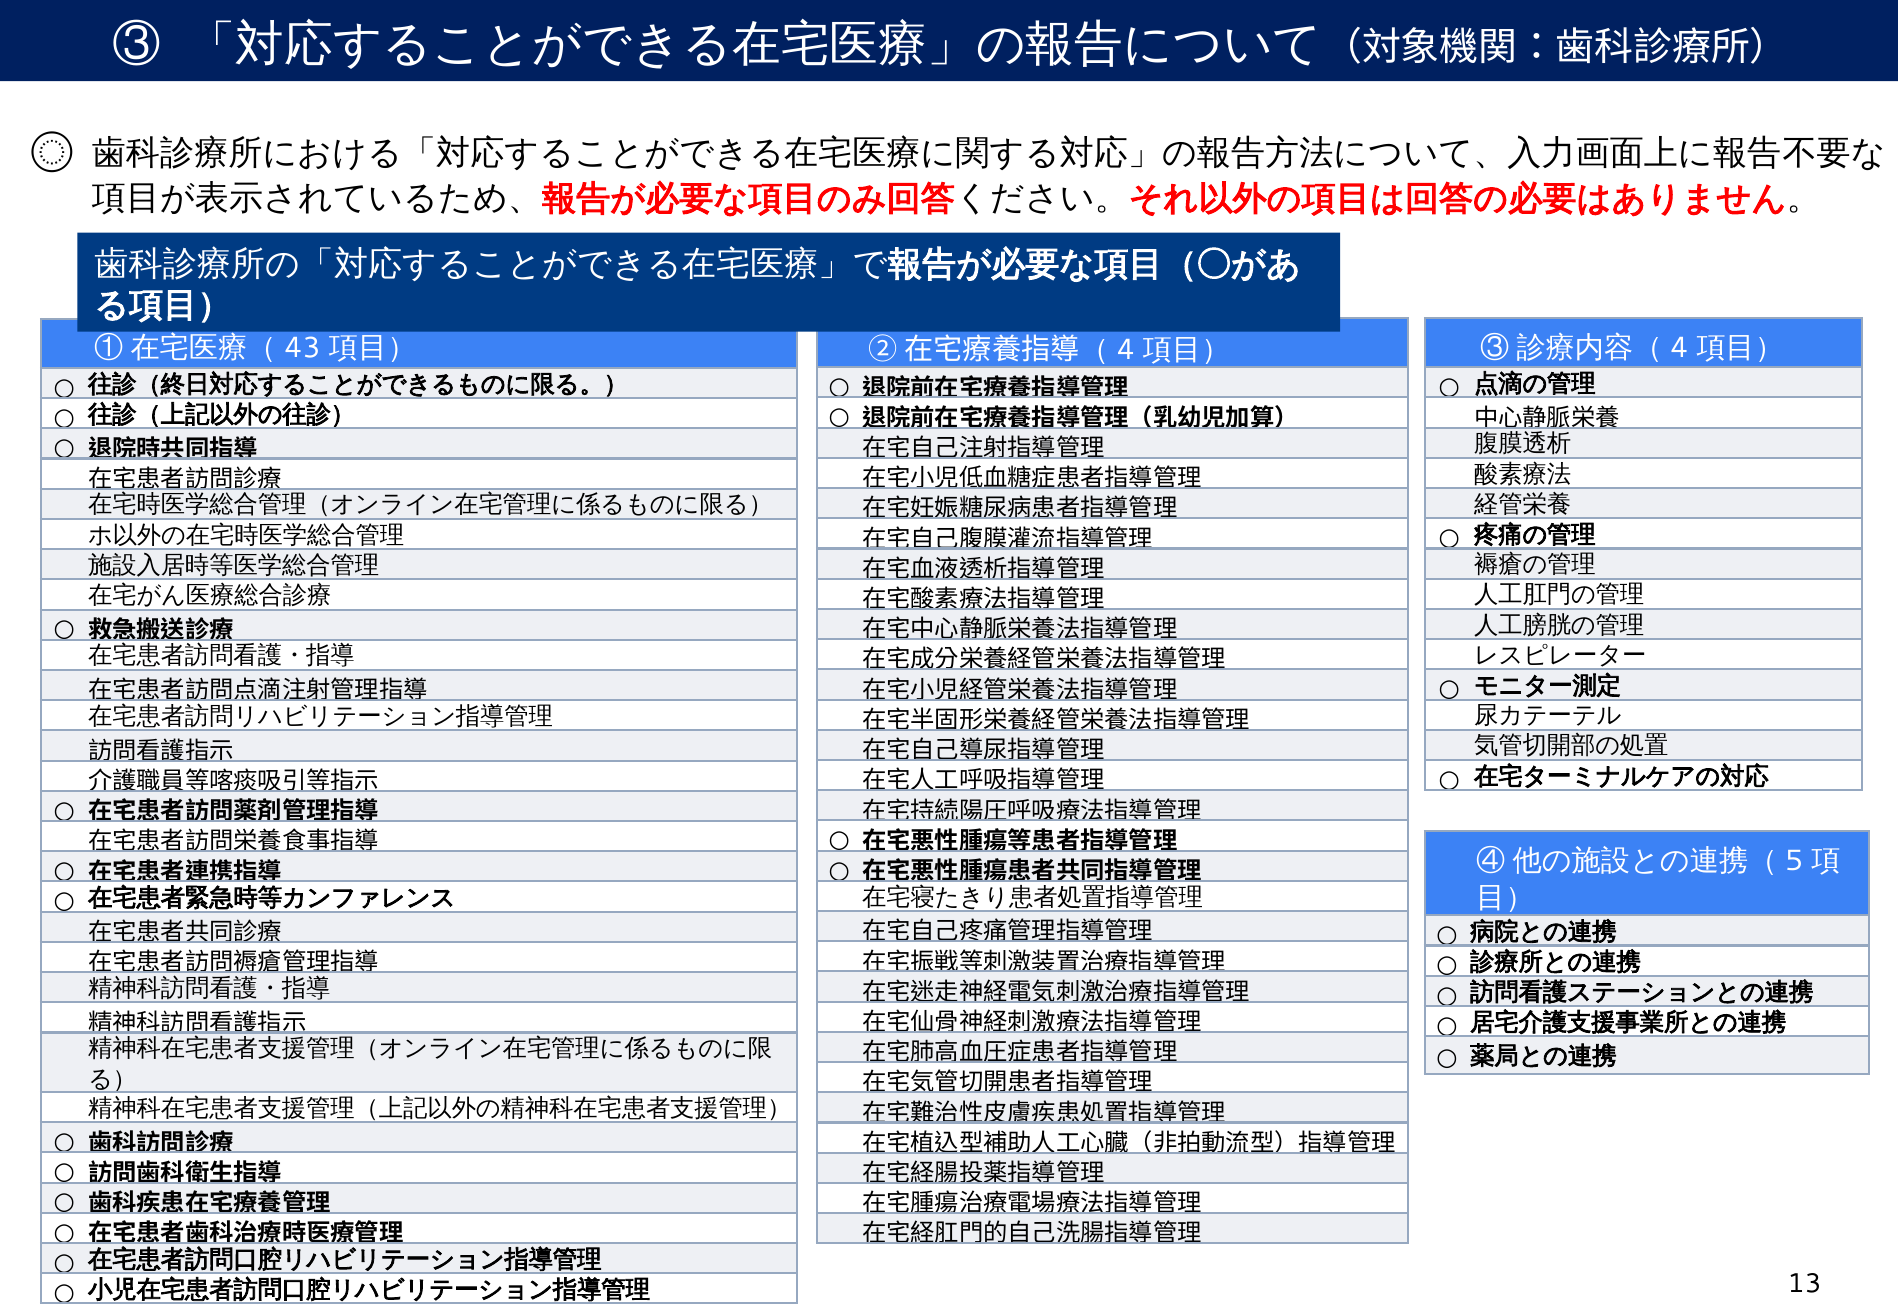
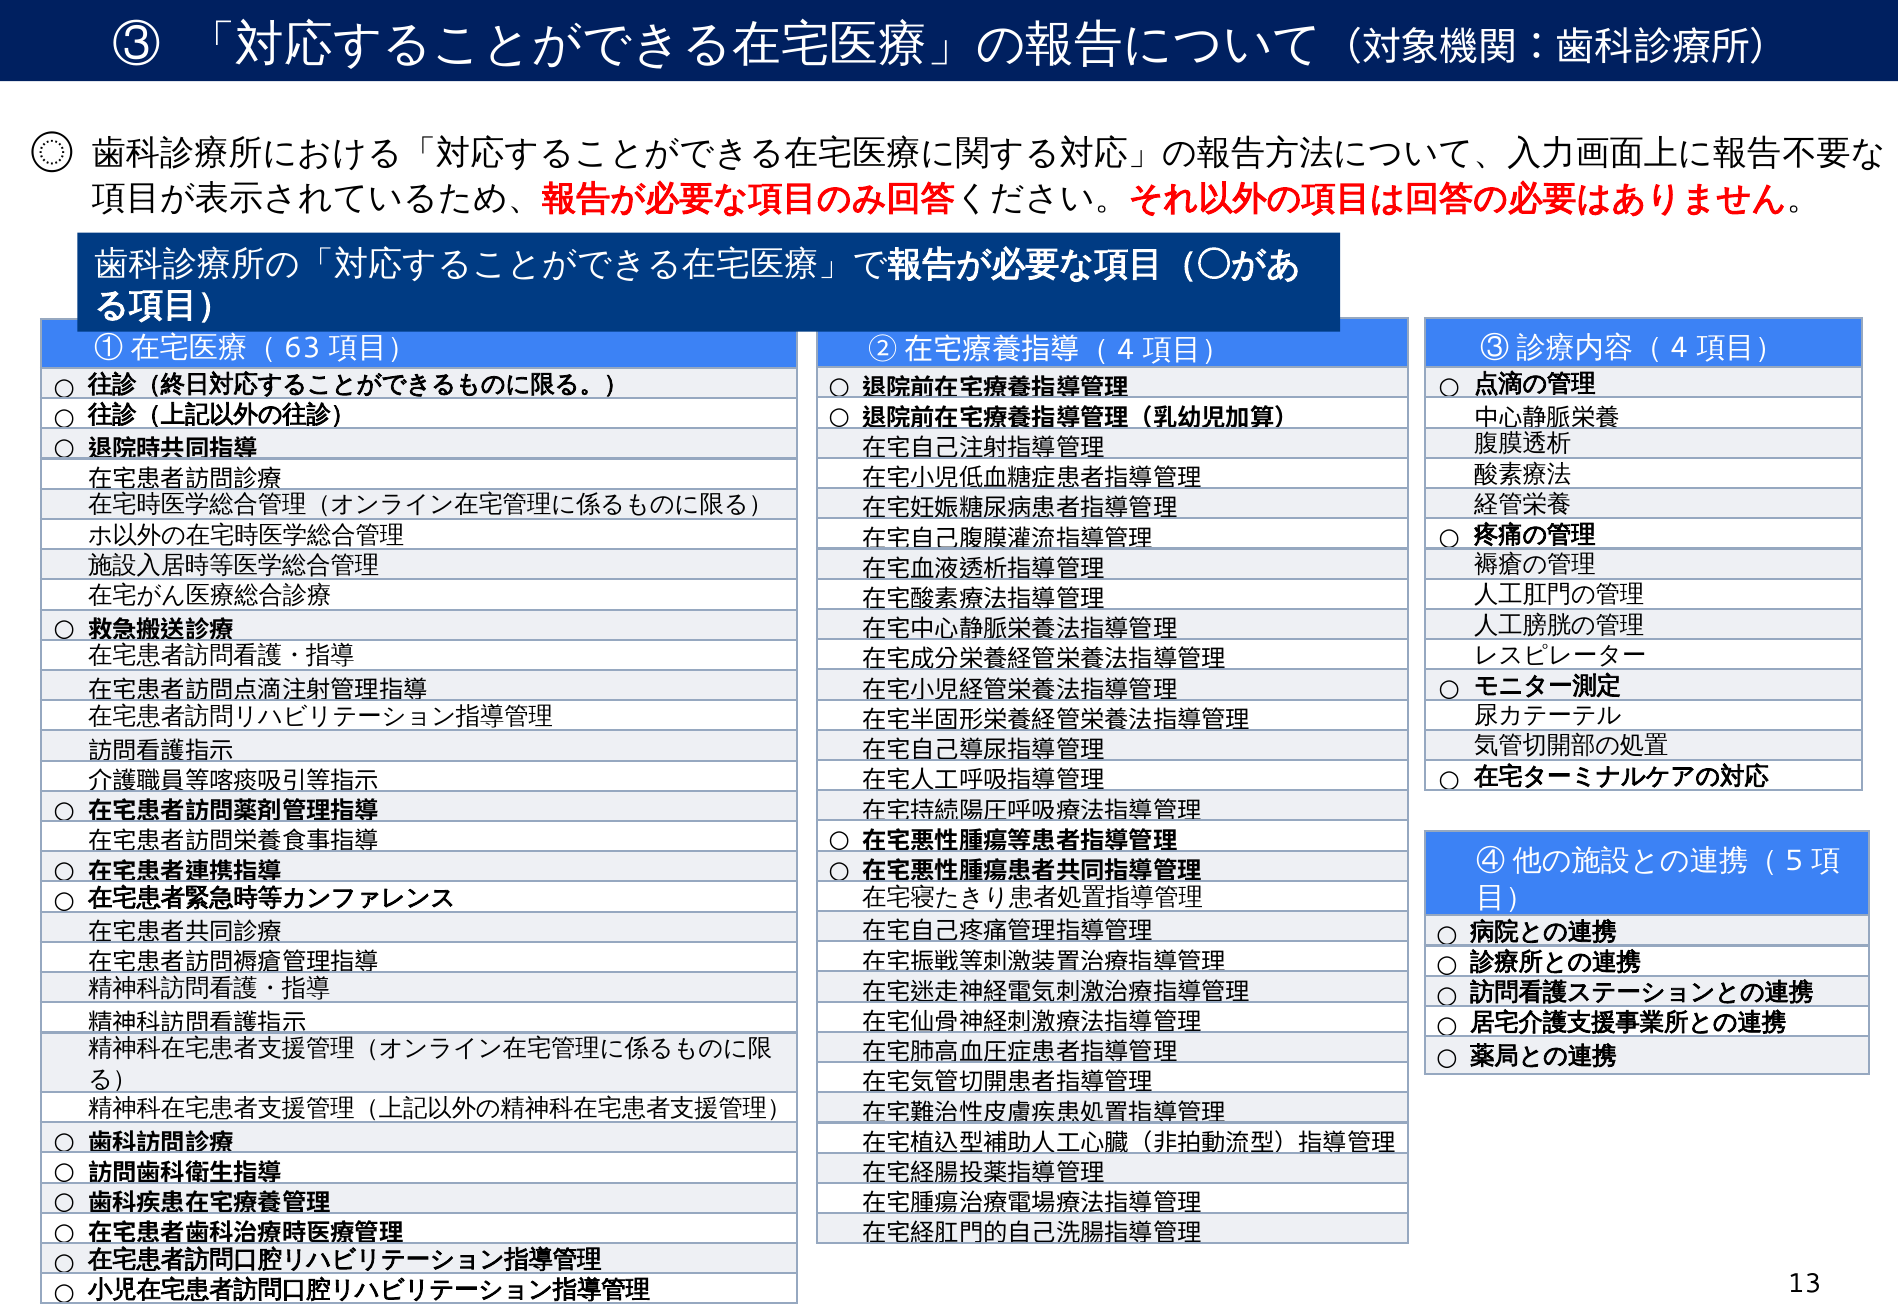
43: 43 -> 63 (302, 348)
